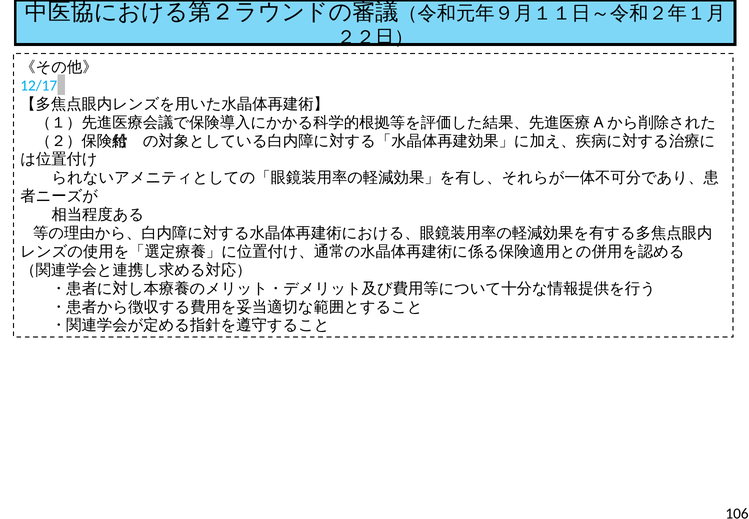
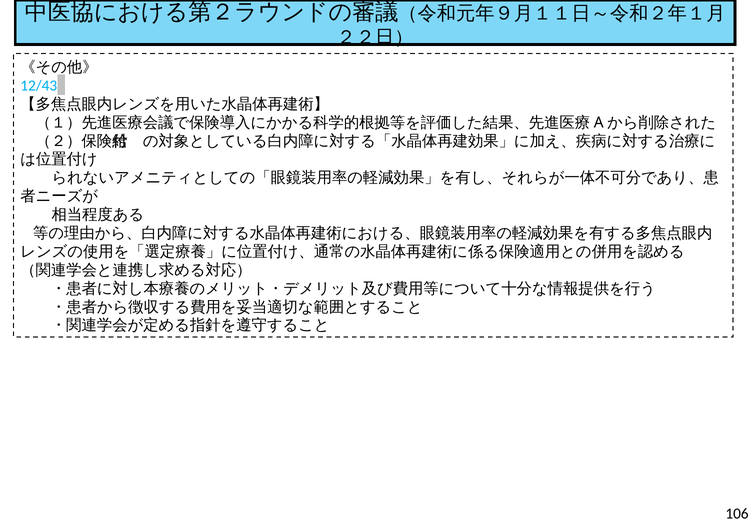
12/17: 12/17 -> 12/43 (39, 86)
